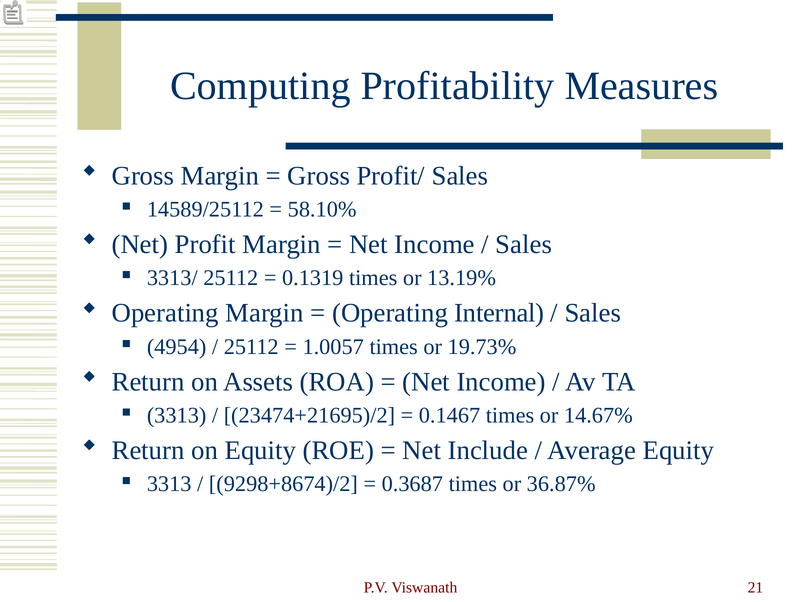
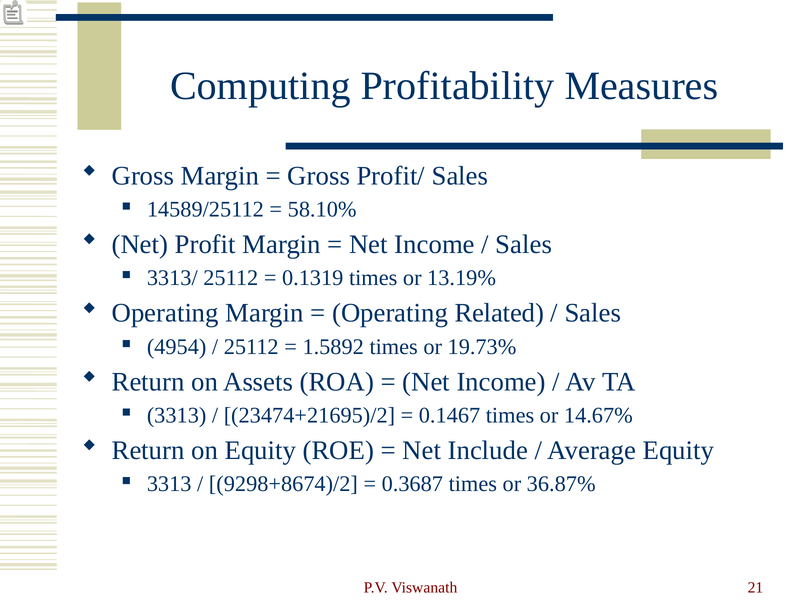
Internal: Internal -> Related (499, 313)
1.0057: 1.0057 -> 1.5892 (333, 347)
